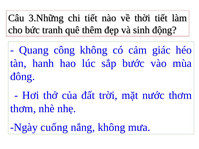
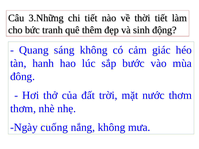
công: công -> sáng (64, 50)
